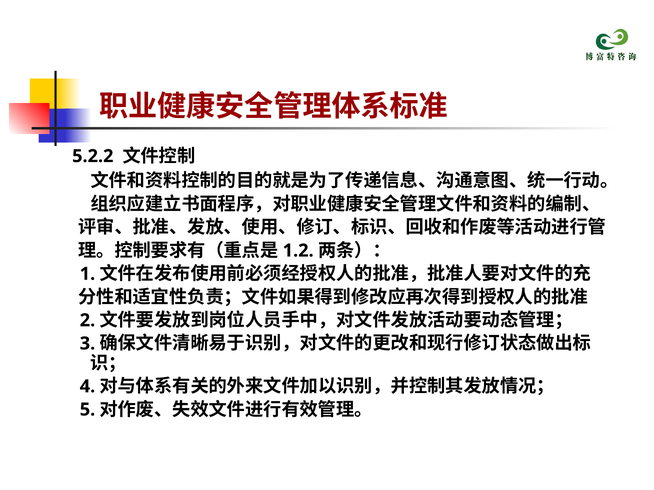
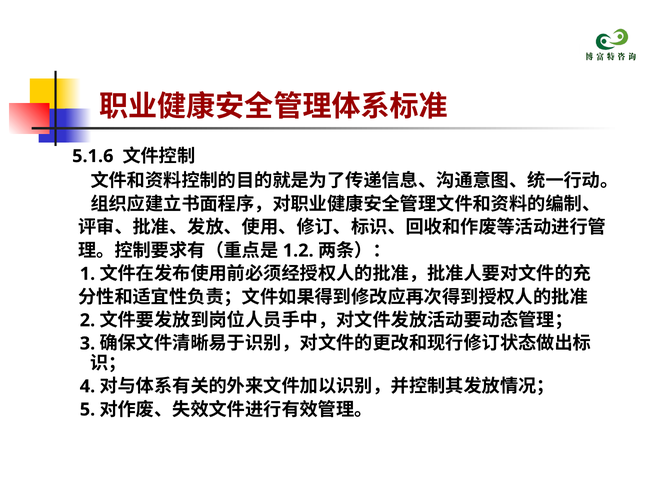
5.2.2: 5.2.2 -> 5.1.6 (93, 156)
